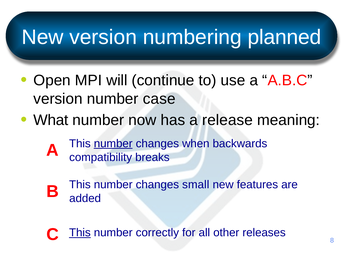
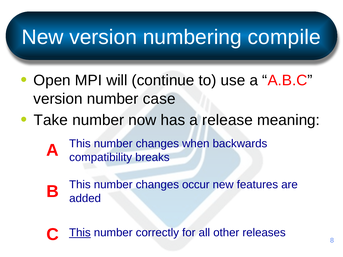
planned: planned -> compile (284, 37)
What: What -> Take (51, 120)
number underline: present -> none (113, 144)
small: small -> occur (196, 185)
